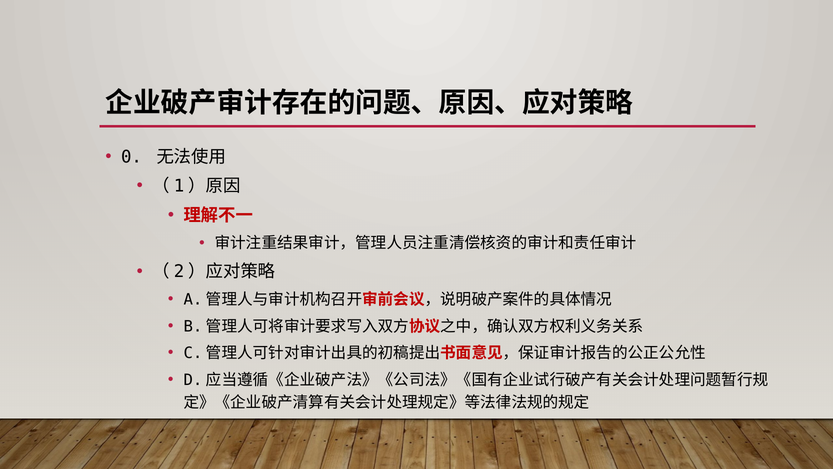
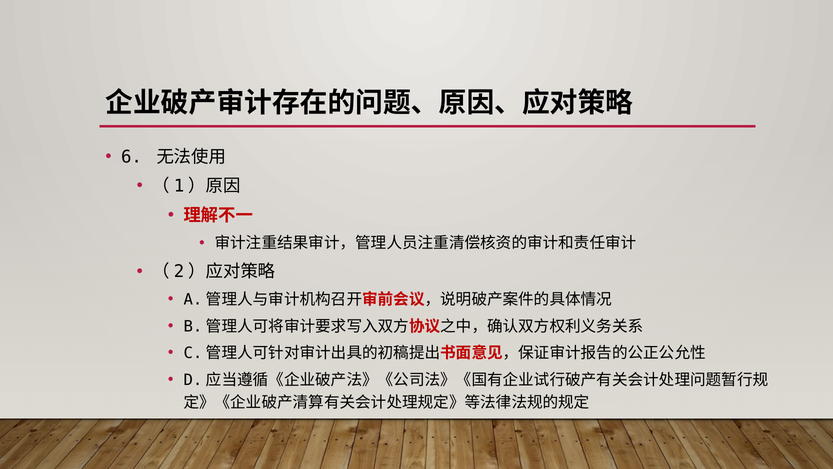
0: 0 -> 6 (131, 157)
